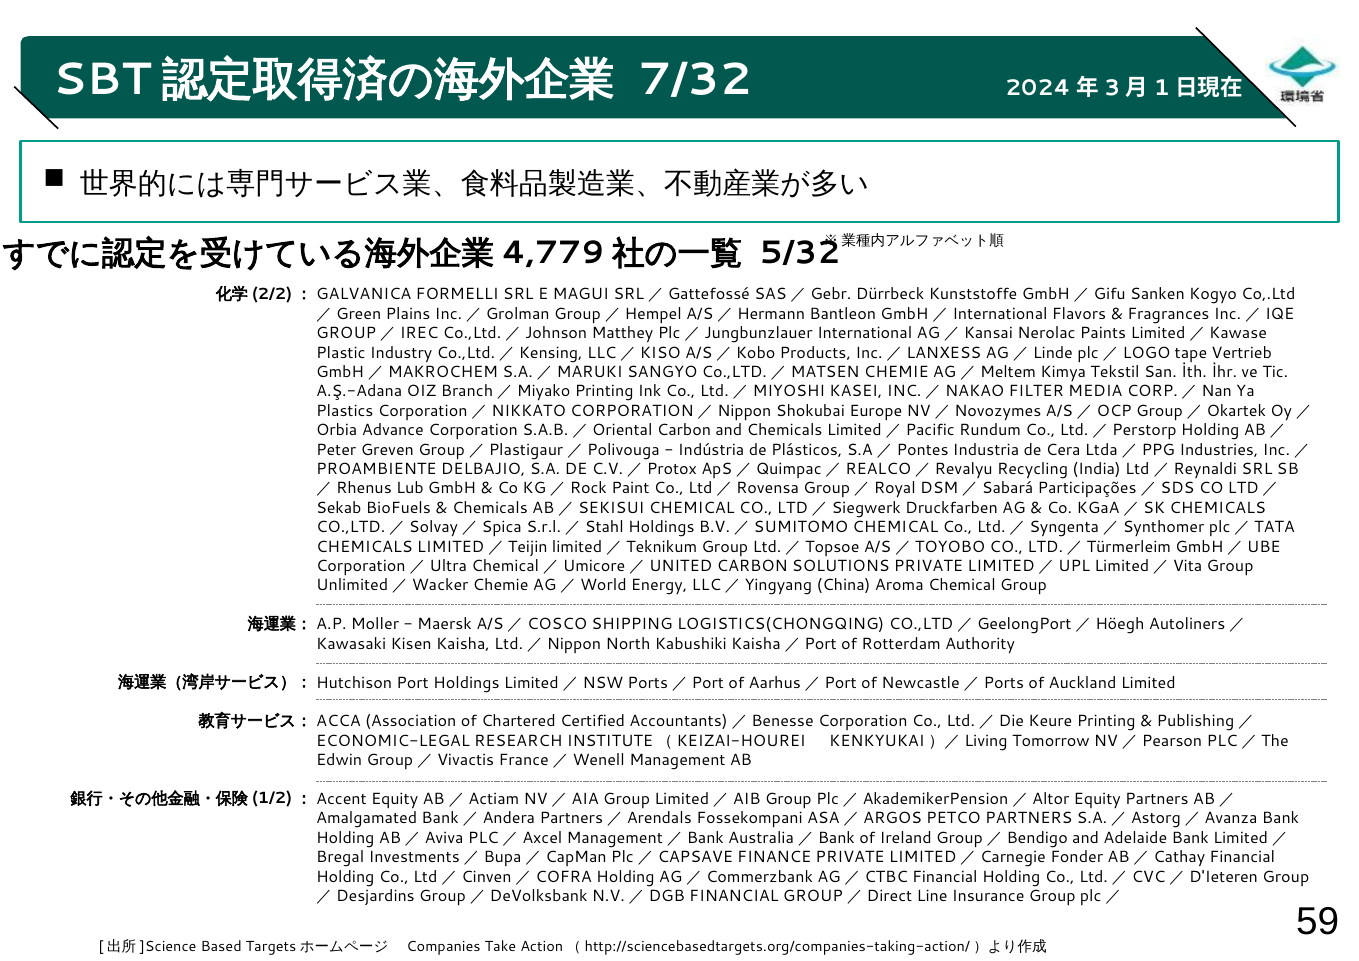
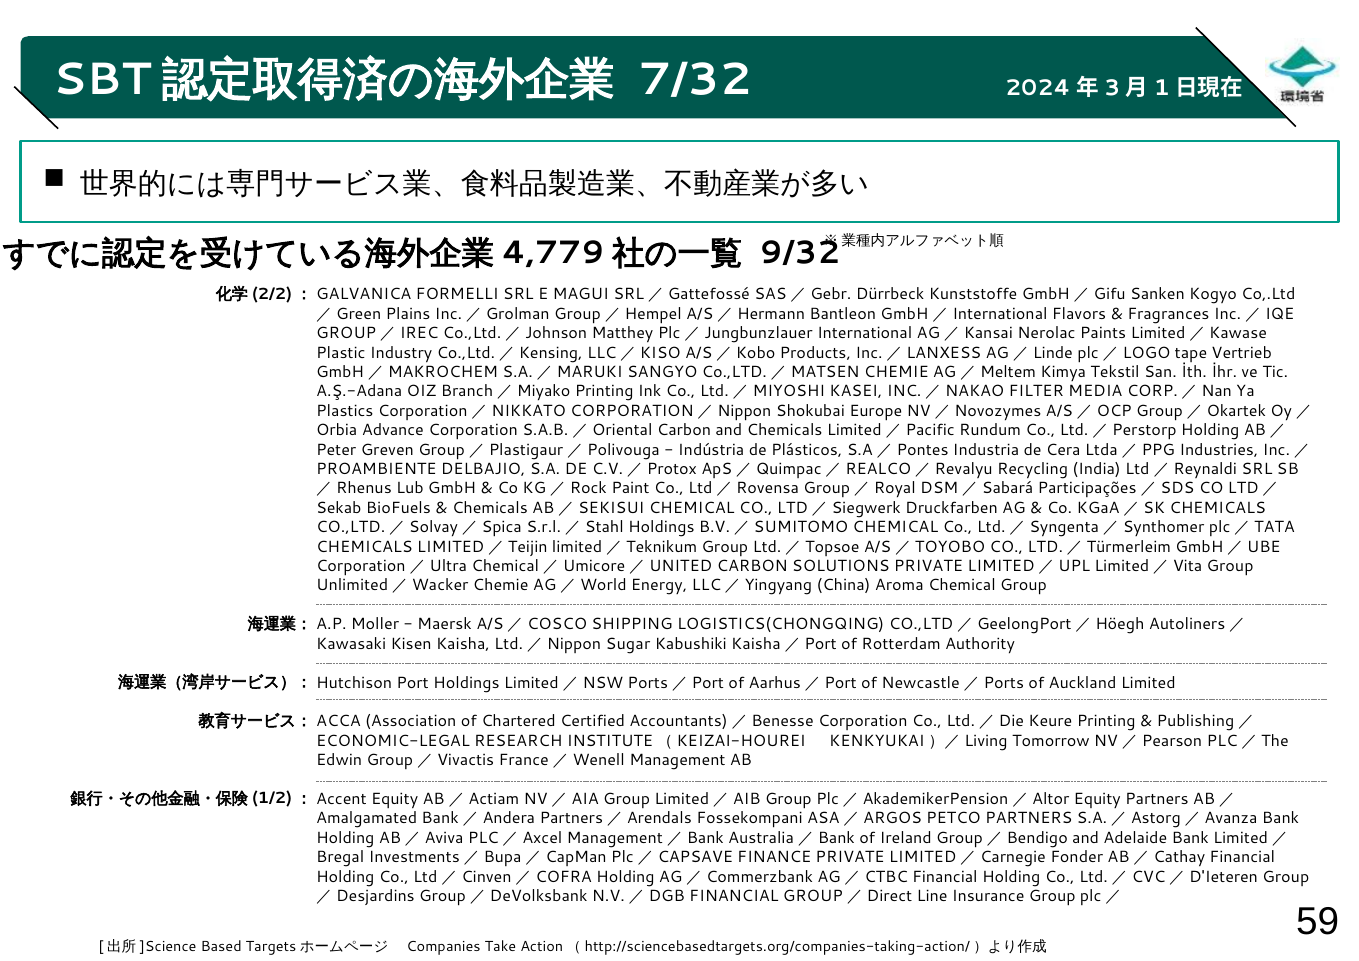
5/32: 5/32 -> 9/32 (800, 253)
North: North -> Sugar (628, 644)
